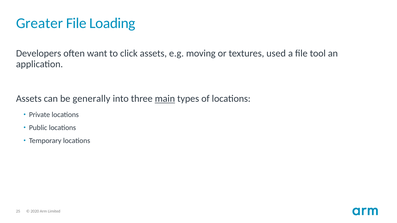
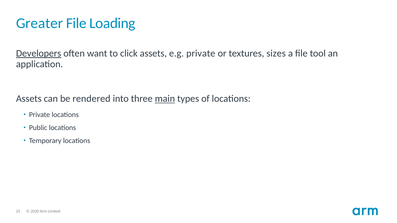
Developers underline: none -> present (39, 53)
e.g moving: moving -> private (201, 53)
used: used -> sizes (276, 53)
generally: generally -> rendered (91, 99)
